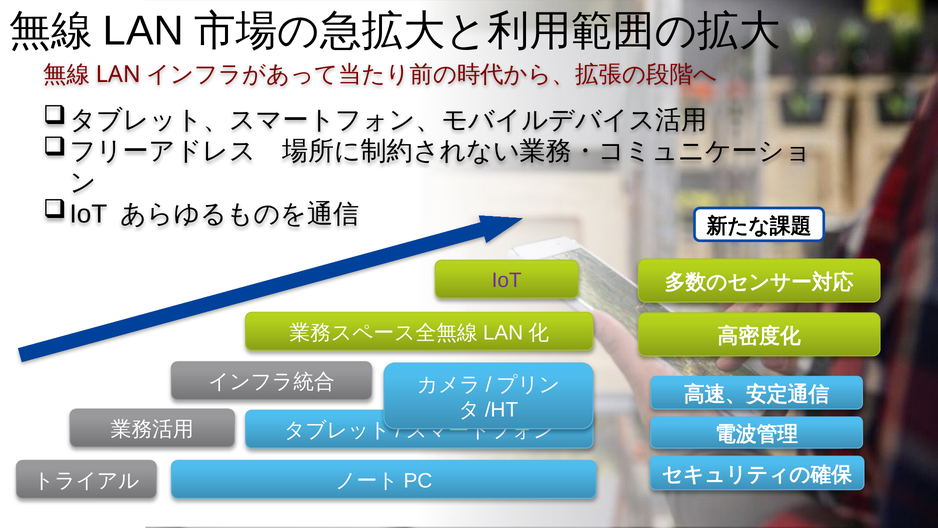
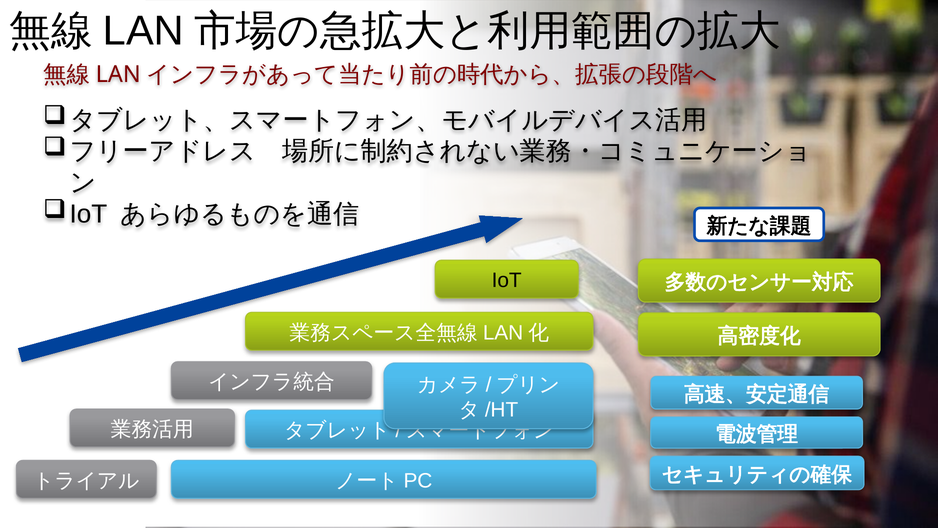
IoT colour: purple -> black (507, 280)
